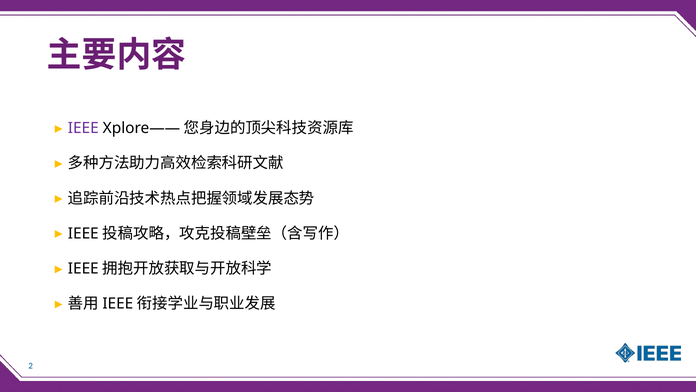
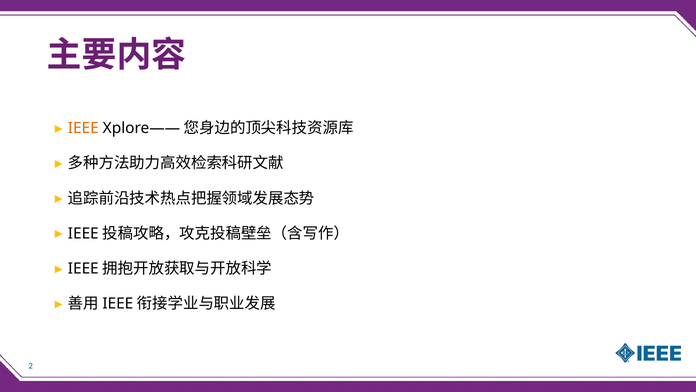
IEEE colour: purple -> orange (83, 128)
